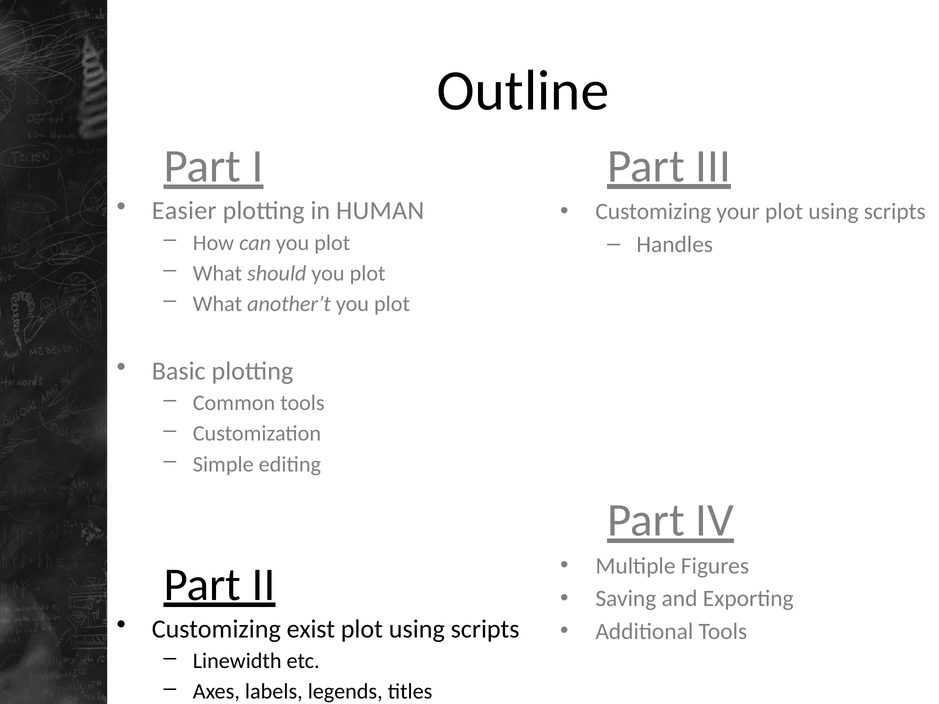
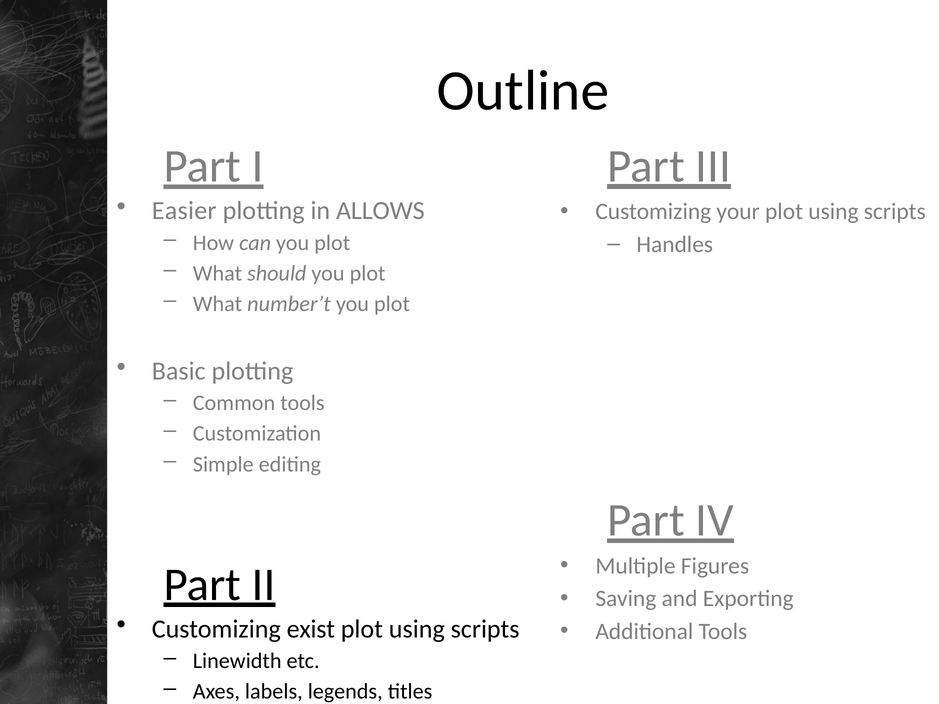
HUMAN: HUMAN -> ALLOWS (380, 211)
another’t: another’t -> number’t (289, 304)
